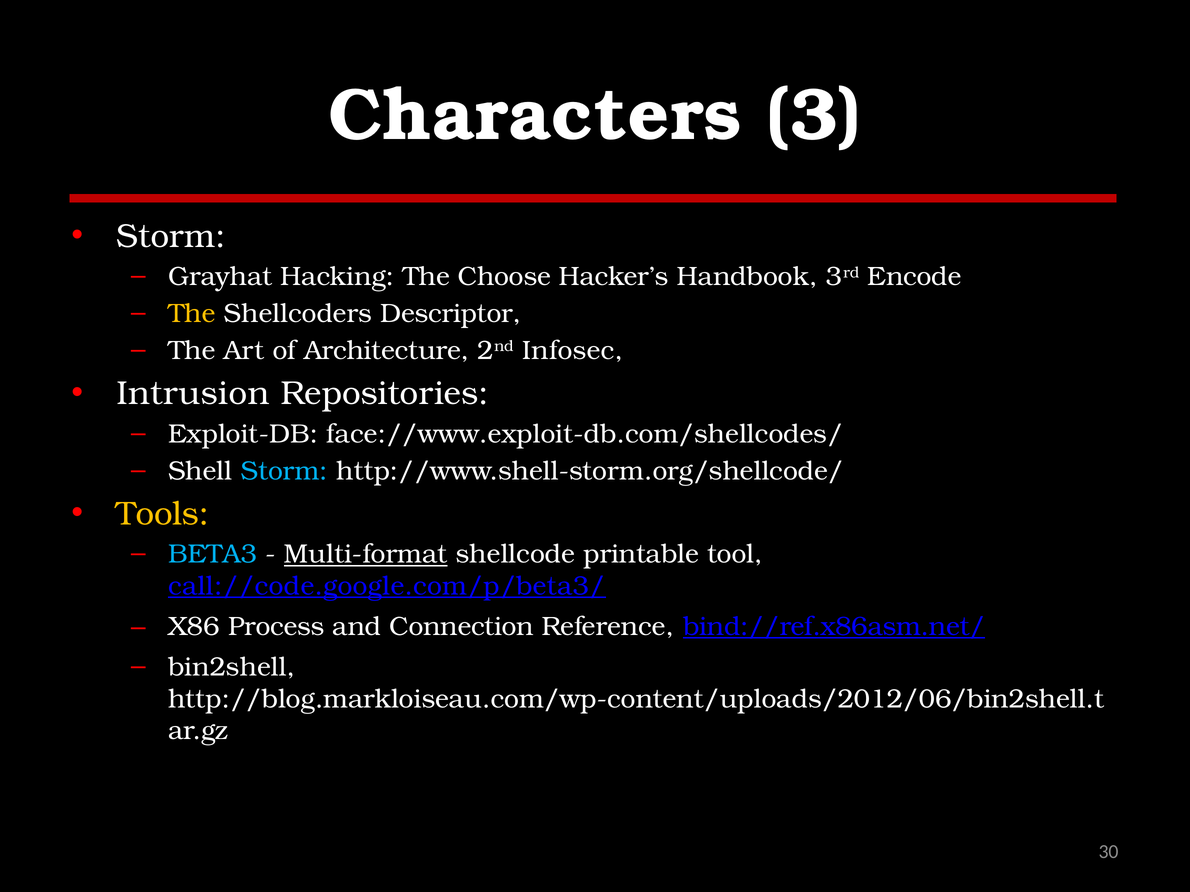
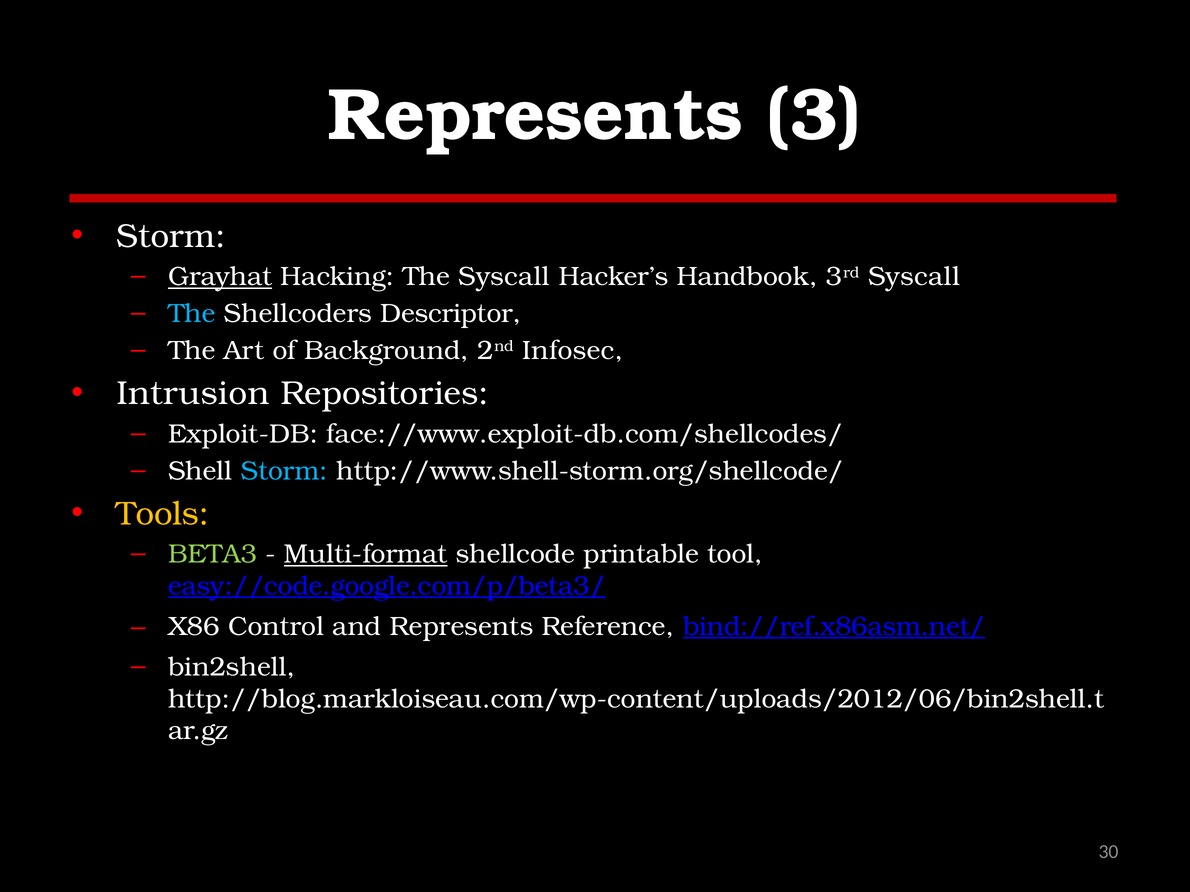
Characters: Characters -> Represents (535, 115)
Grayhat underline: none -> present (220, 277)
The Choose: Choose -> Syscall (504, 277)
3rd Encode: Encode -> Syscall (914, 277)
The colour: yellow -> light blue (192, 314)
Architecture: Architecture -> Background (386, 351)
BETA3 colour: light blue -> light green (213, 555)
call://code.google.com/p/beta3/: call://code.google.com/p/beta3/ -> easy://code.google.com/p/beta3/ (387, 586)
Process: Process -> Control (276, 627)
and Connection: Connection -> Represents (461, 627)
